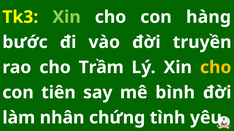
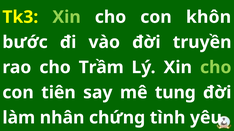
hàng: hàng -> khôn (209, 17)
cho colour: yellow -> light green (216, 68)
bình: bình -> tung (175, 93)
